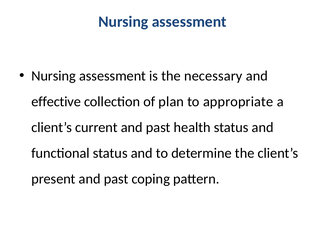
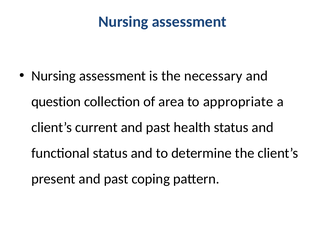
effective: effective -> question (56, 102)
plan: plan -> area (171, 102)
